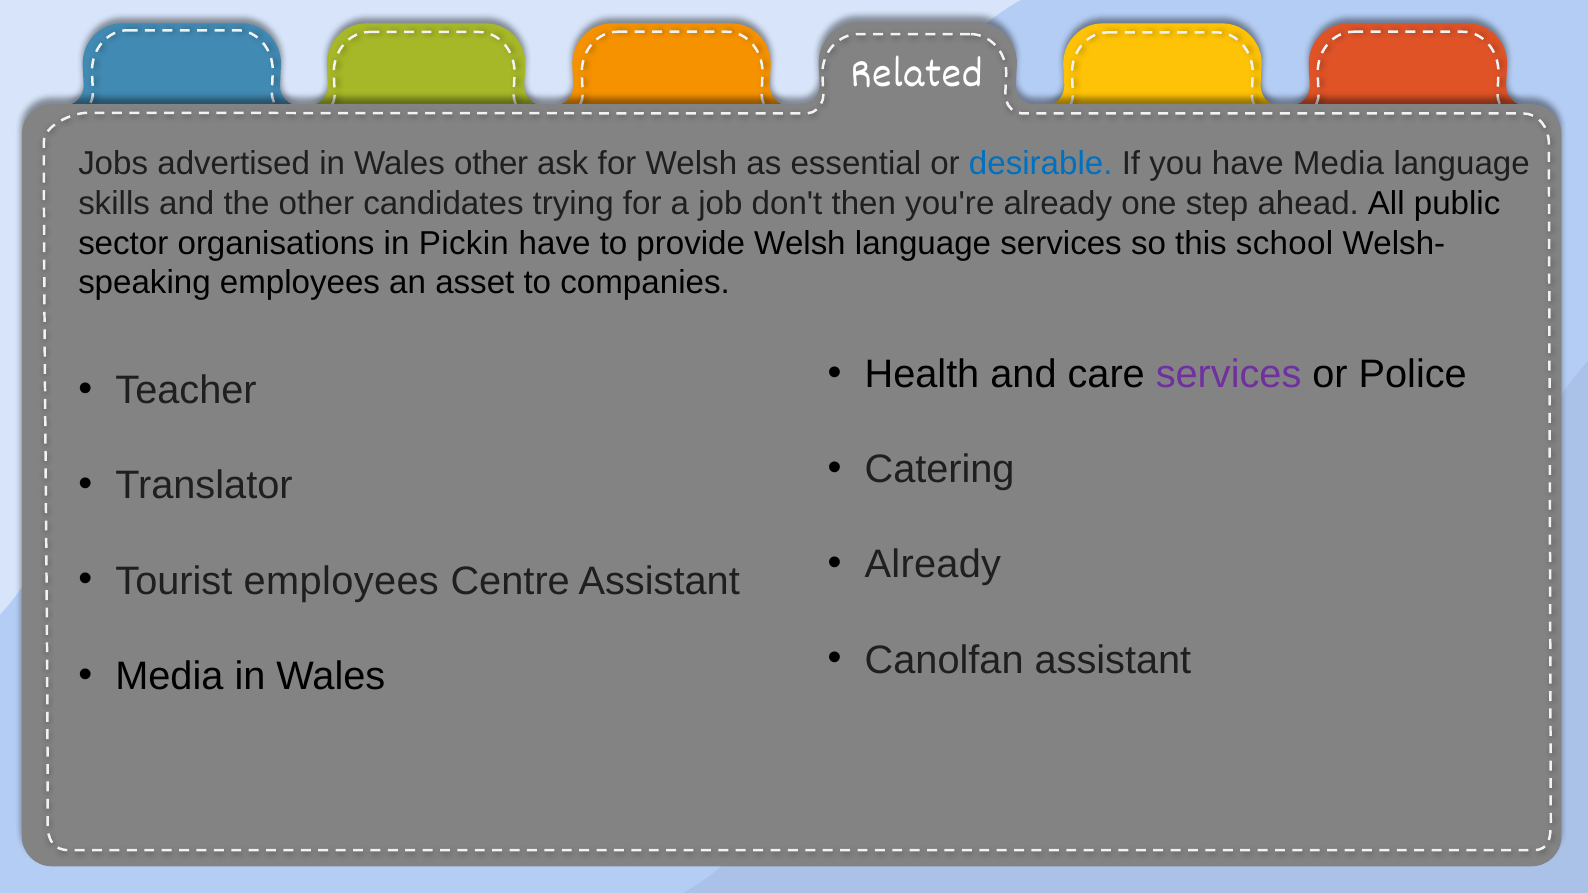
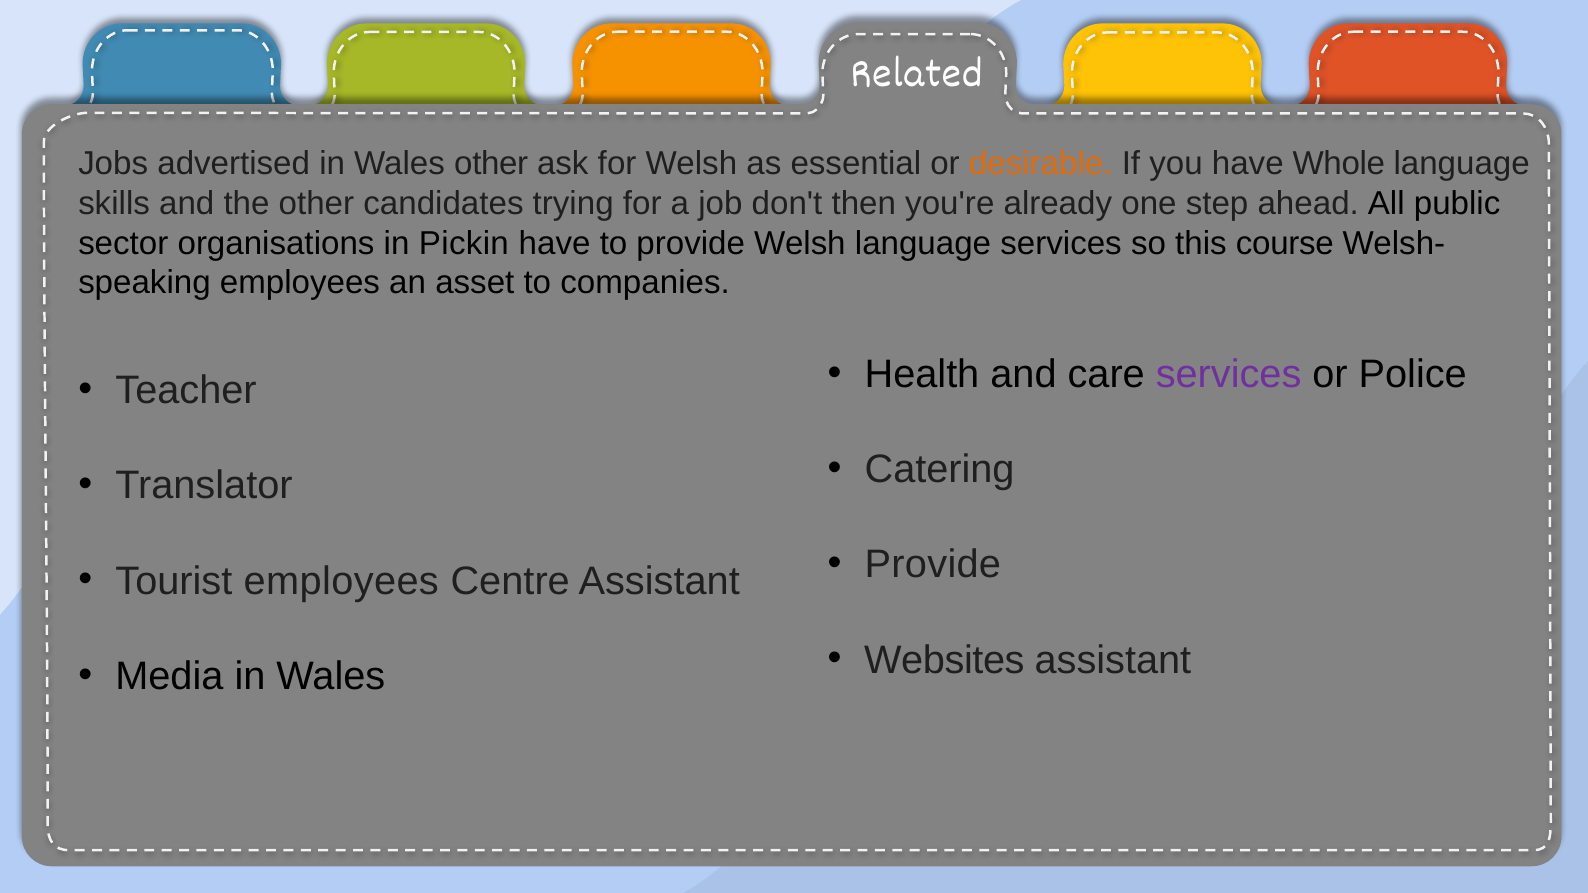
desirable colour: blue -> orange (1041, 164)
have Media: Media -> Whole (1339, 164)
school: school -> course (1285, 243)
Already: Already -> Provide (933, 565)
Canolfan: Canolfan -> Websites (944, 660)
